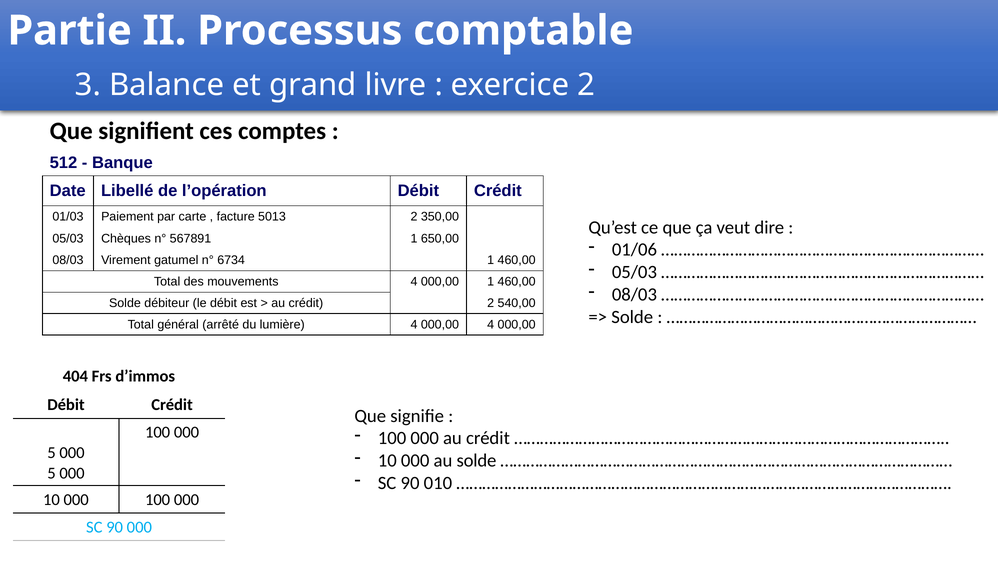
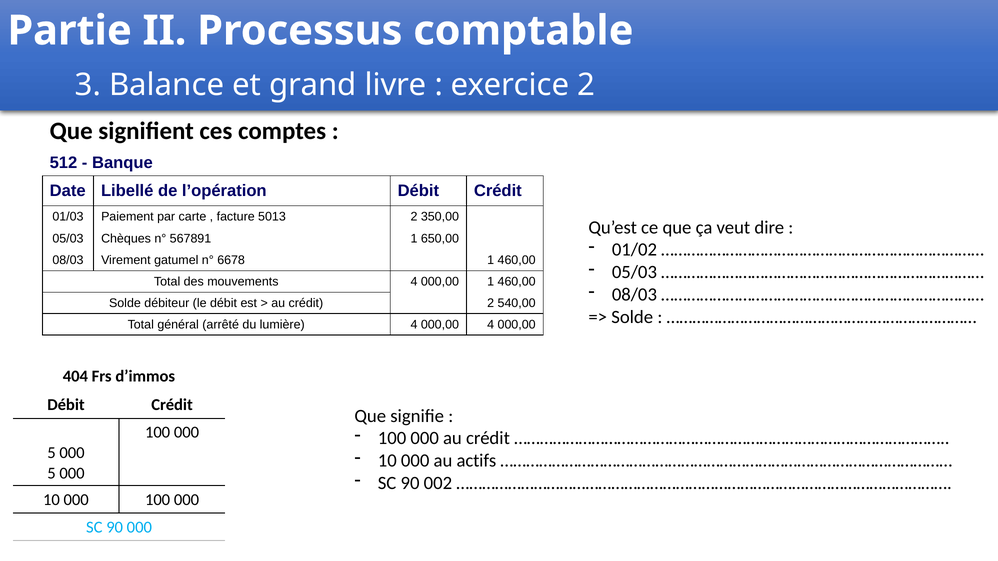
01/06: 01/06 -> 01/02 (634, 250)
6734: 6734 -> 6678 (231, 260)
au solde: solde -> actifs (476, 461)
010: 010 -> 002 (438, 483)
